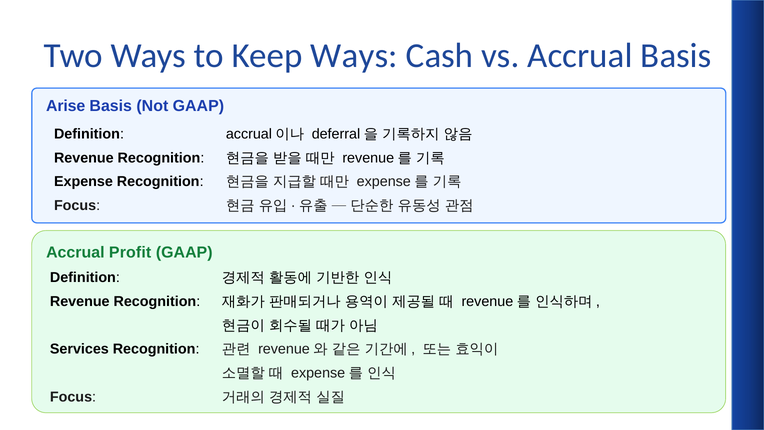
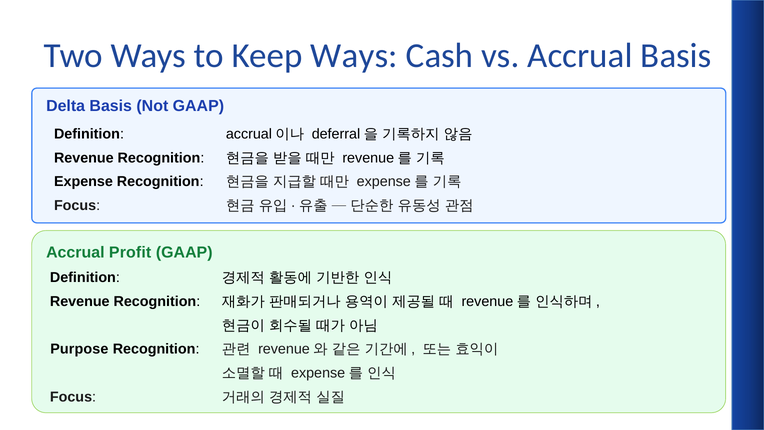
Arise: Arise -> Delta (66, 106)
Services: Services -> Purpose (79, 349)
